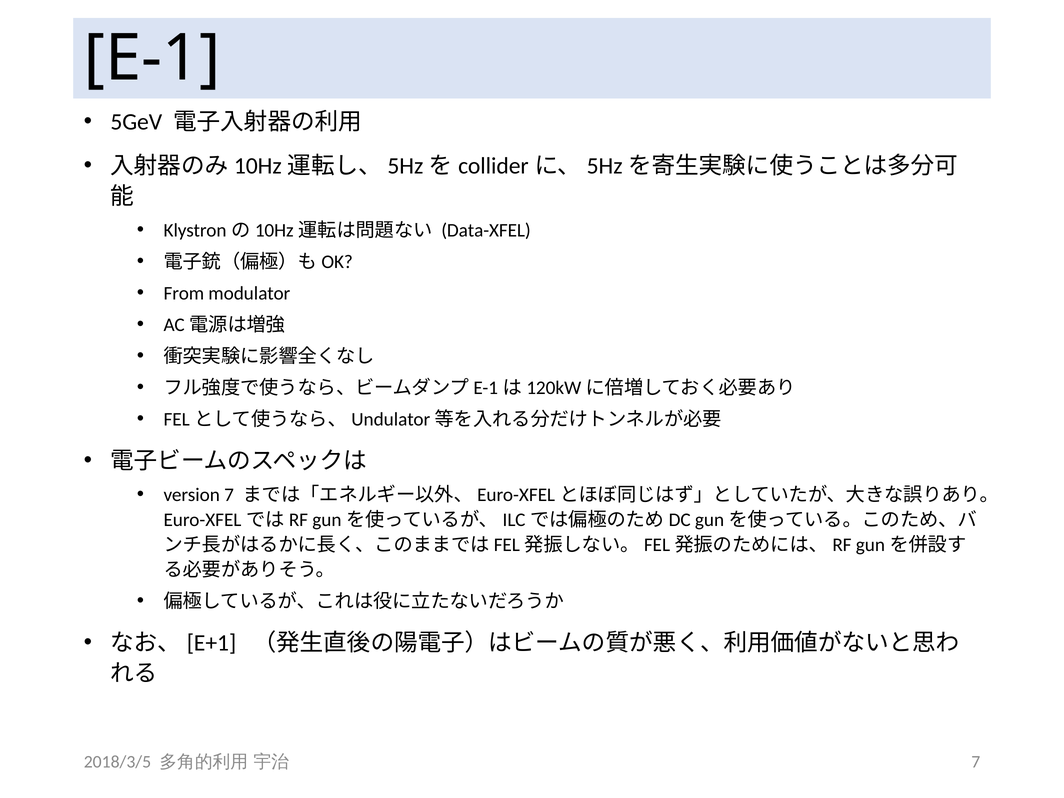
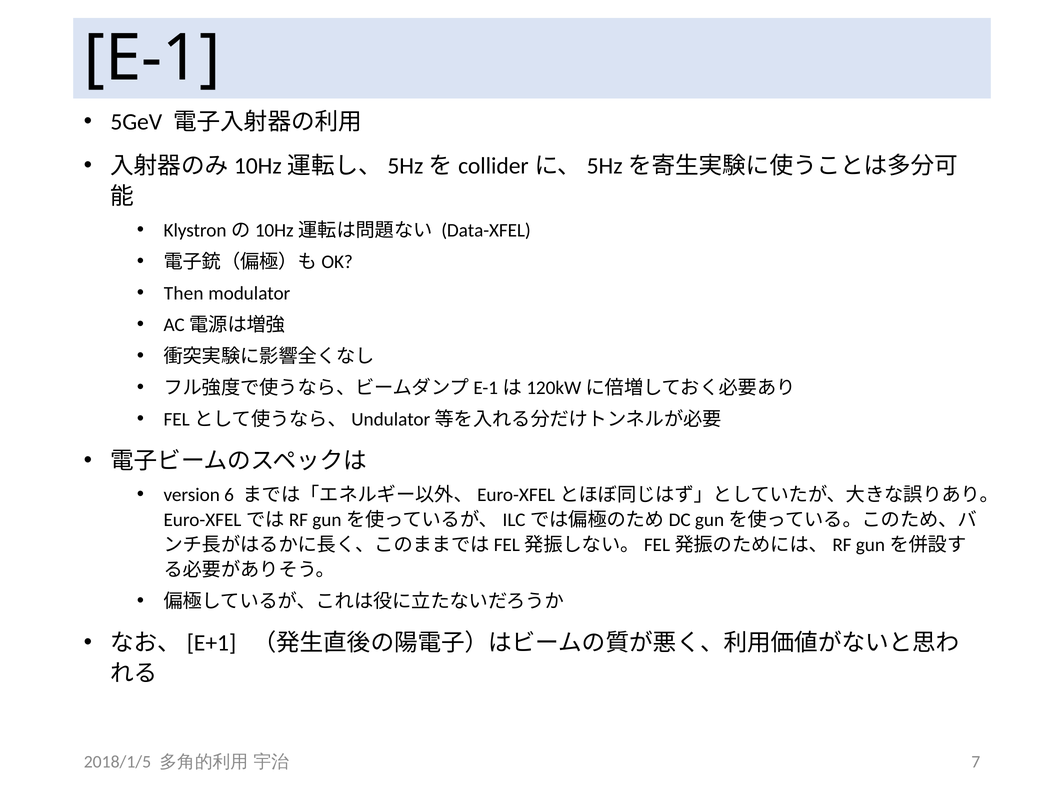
From: From -> Then (184, 293)
version 7: 7 -> 6 (229, 495)
2018/3/5: 2018/3/5 -> 2018/1/5 (117, 762)
